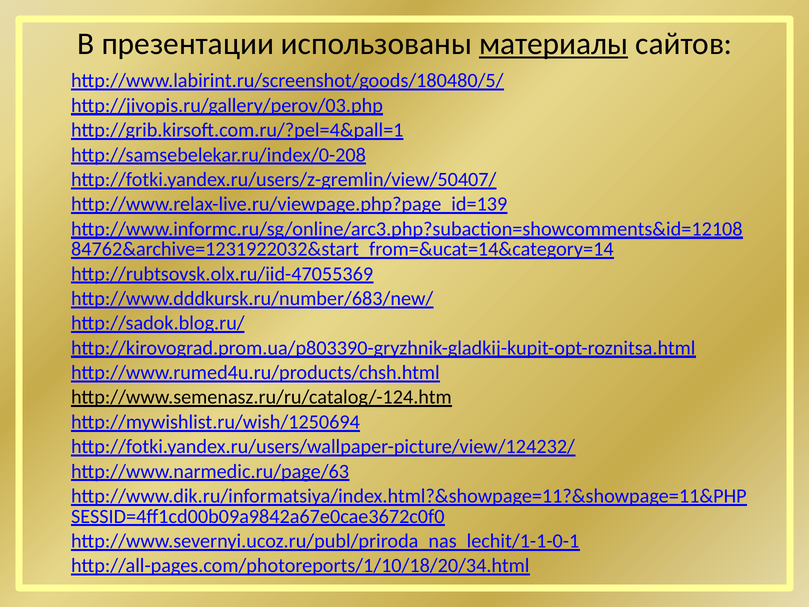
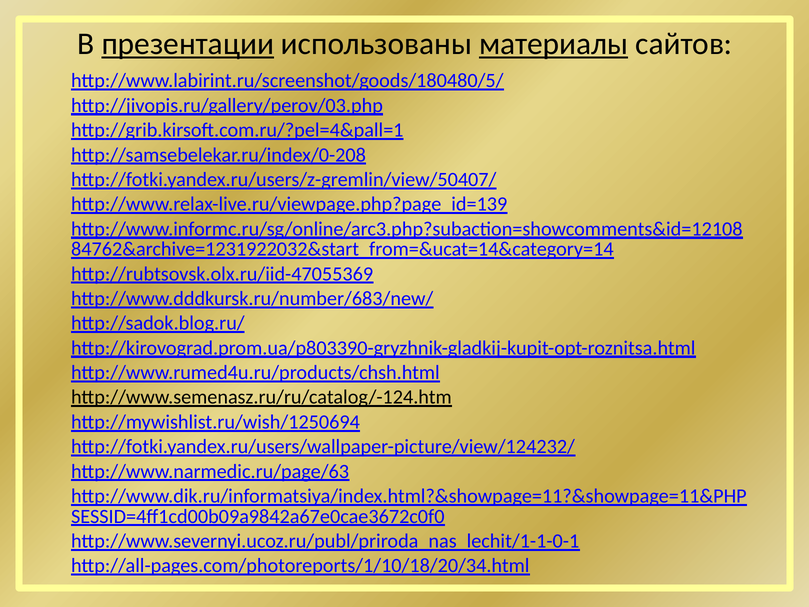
презентации underline: none -> present (188, 44)
